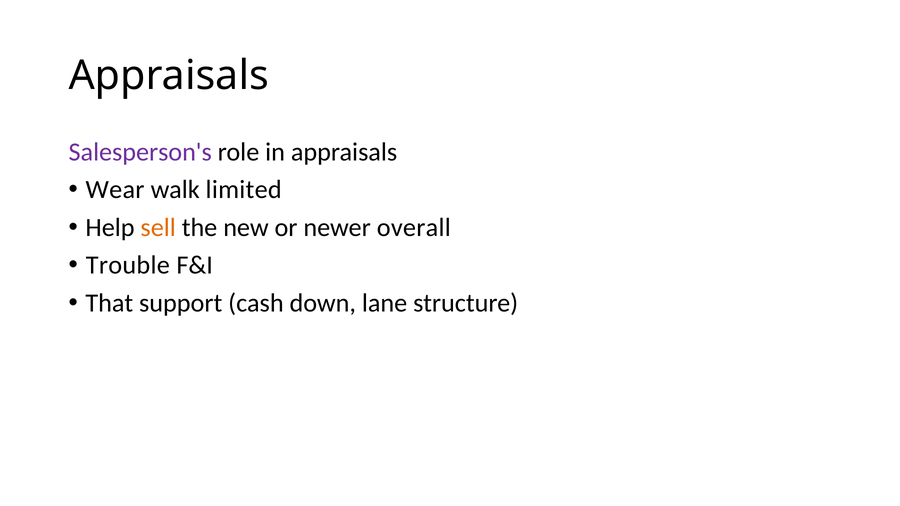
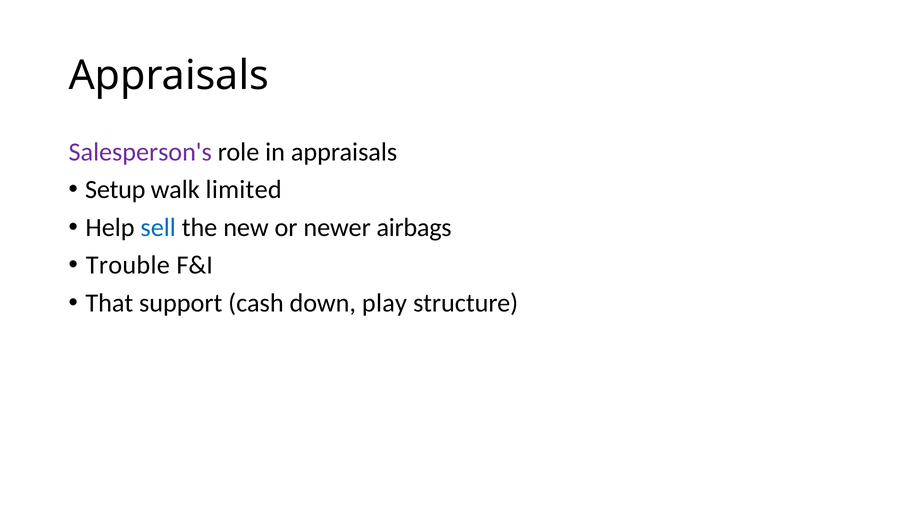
Wear: Wear -> Setup (115, 190)
sell colour: orange -> blue (158, 228)
overall: overall -> airbags (414, 228)
lane: lane -> play (384, 303)
